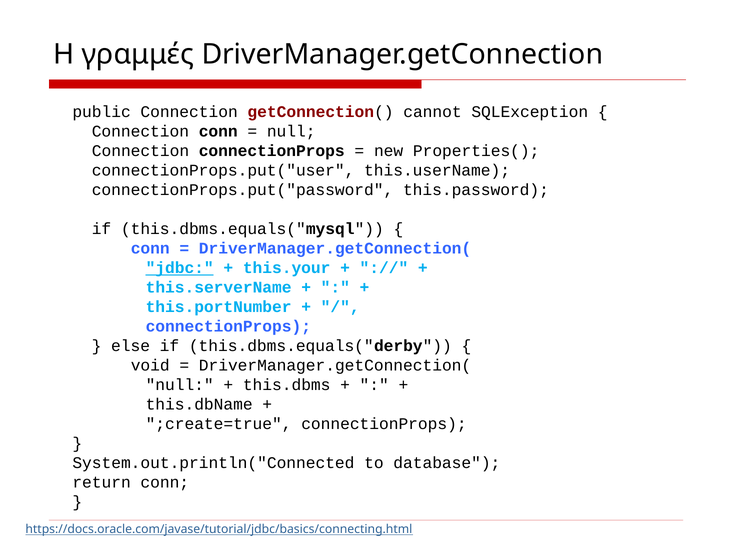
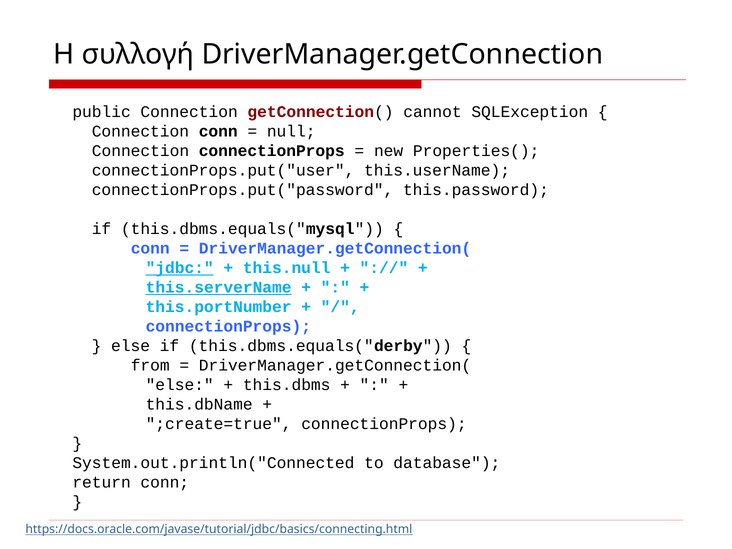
γραμμές: γραμμές -> συλλογή (138, 54)
this.your: this.your -> this.null (287, 268)
this.serverName underline: none -> present (219, 287)
void: void -> from (150, 365)
null: null -> else (180, 385)
